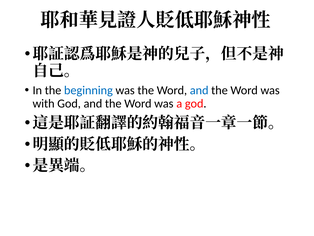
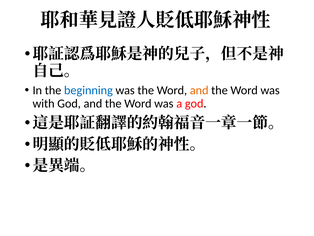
and colour: blue -> orange (199, 90)
